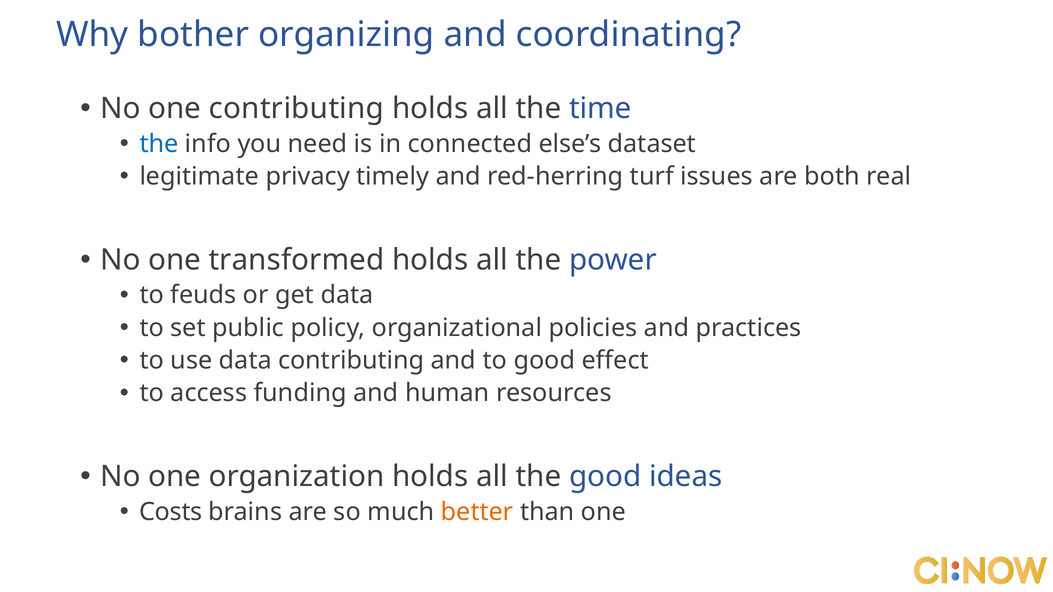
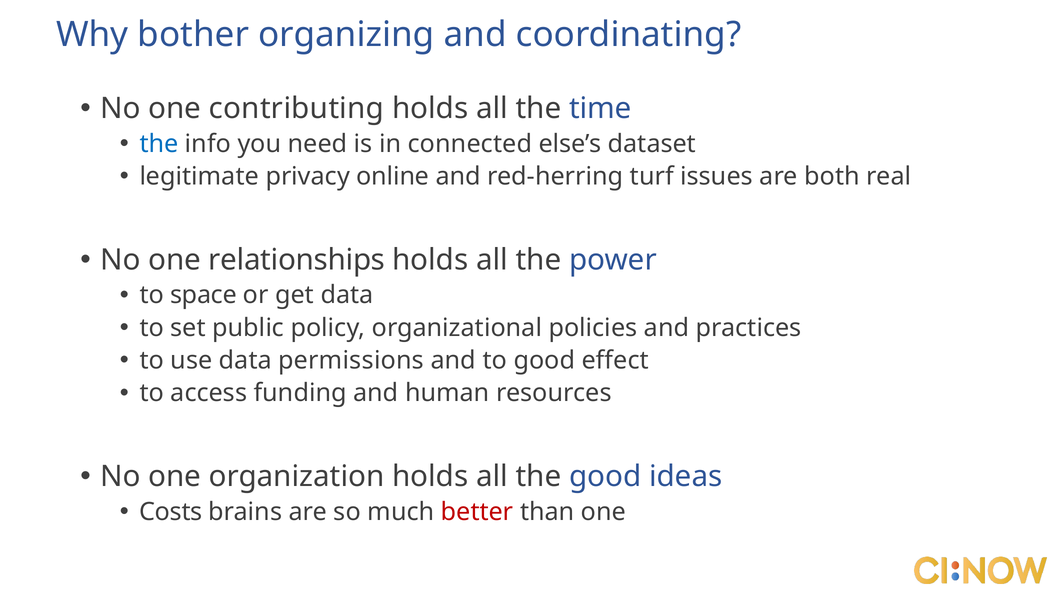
timely: timely -> online (393, 177)
transformed: transformed -> relationships (297, 260)
feuds: feuds -> space (204, 295)
data contributing: contributing -> permissions (351, 361)
better colour: orange -> red (477, 512)
